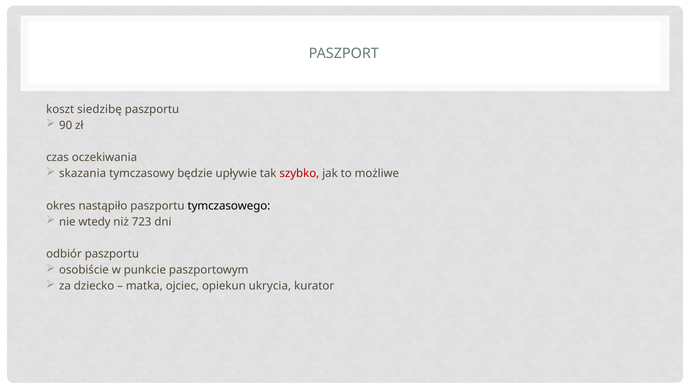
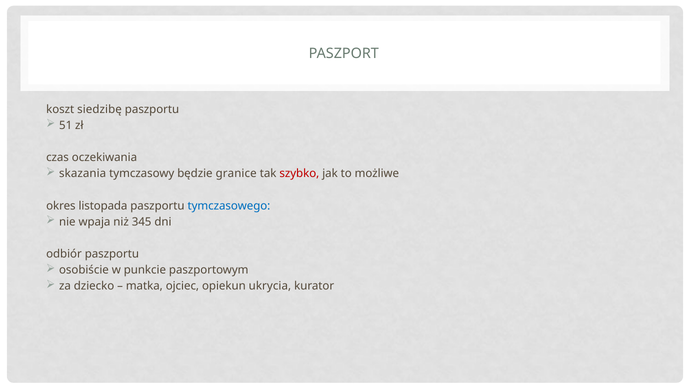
90: 90 -> 51 (66, 126)
upływie: upływie -> granice (236, 174)
nastąpiło: nastąpiło -> listopada (103, 206)
tymczasowego colour: black -> blue (229, 206)
wtedy: wtedy -> wpaja (94, 222)
723: 723 -> 345 (142, 222)
